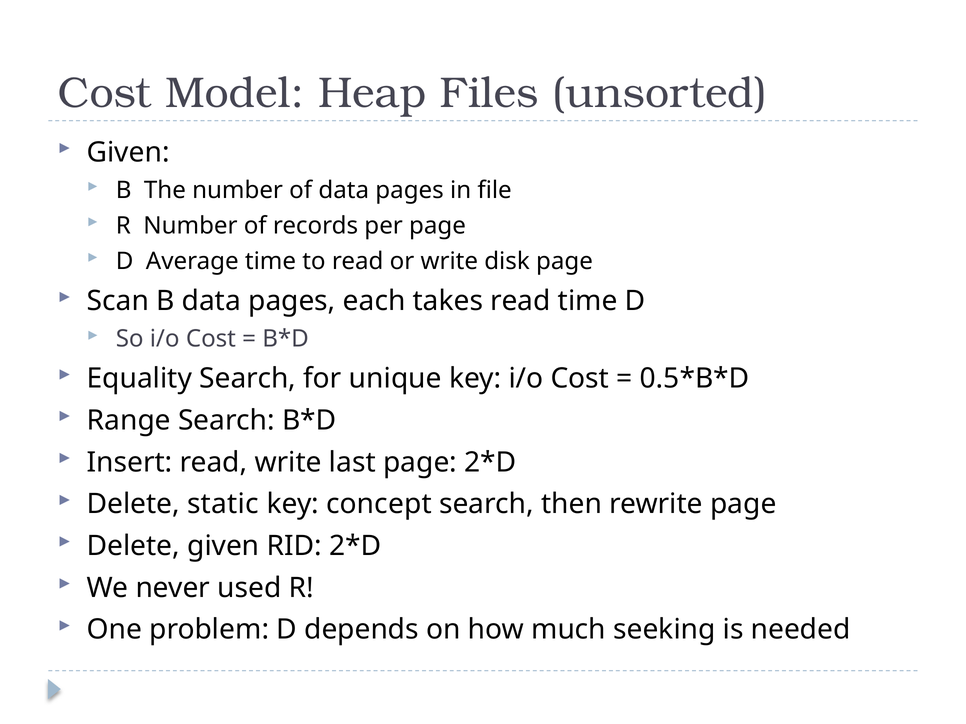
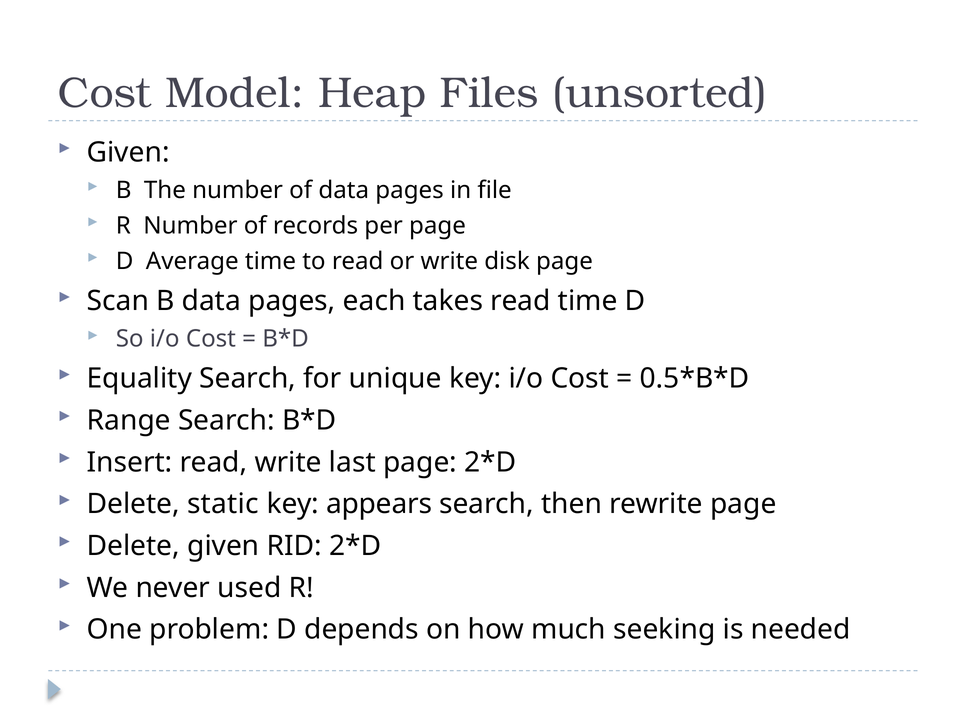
concept: concept -> appears (379, 505)
